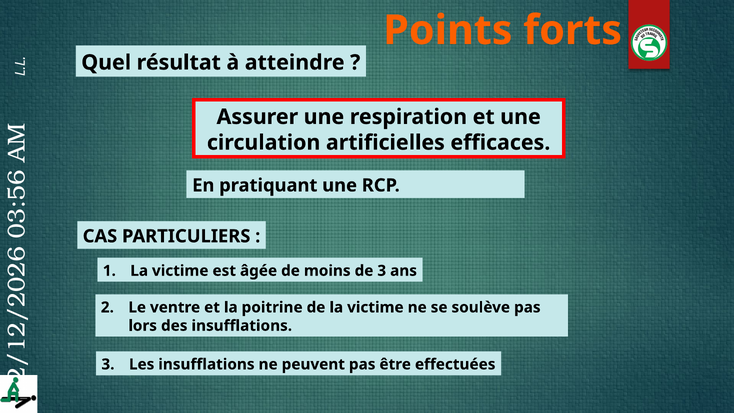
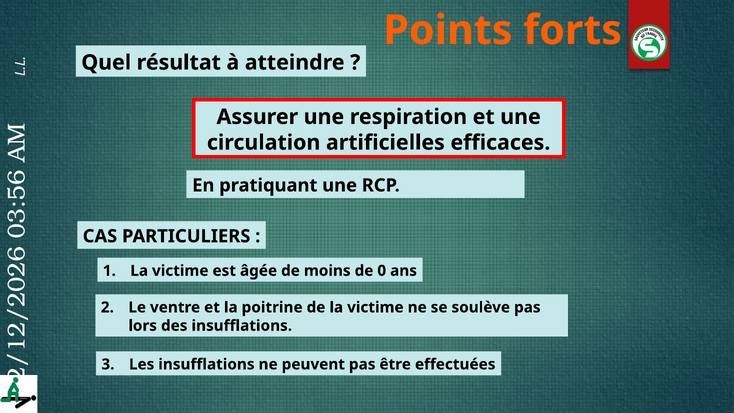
de 3: 3 -> 0 (382, 271)
